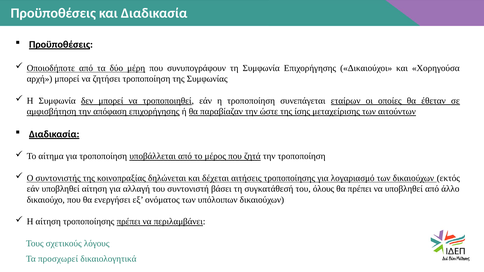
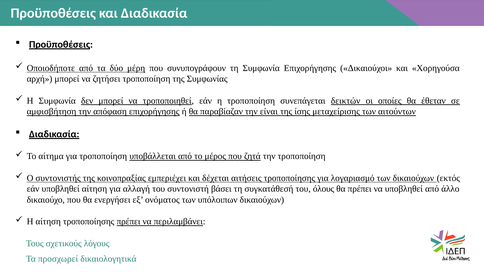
εταίρων: εταίρων -> δεικτών (346, 101)
ώστε: ώστε -> είναι (269, 112)
δηλώνεται: δηλώνεται -> εμπεριέχει (167, 178)
